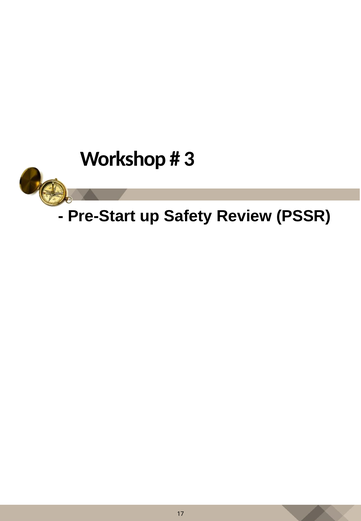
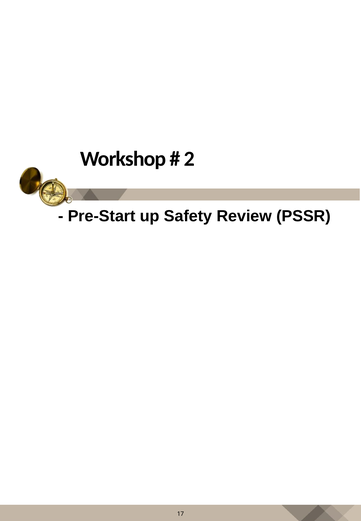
3: 3 -> 2 (189, 159)
